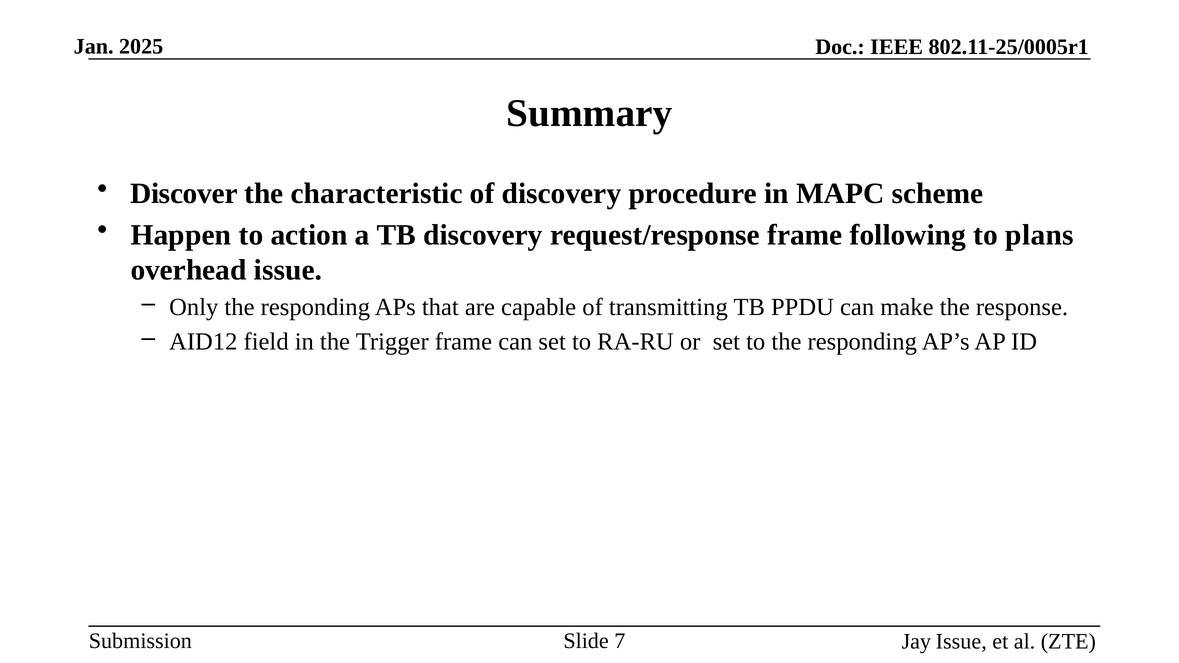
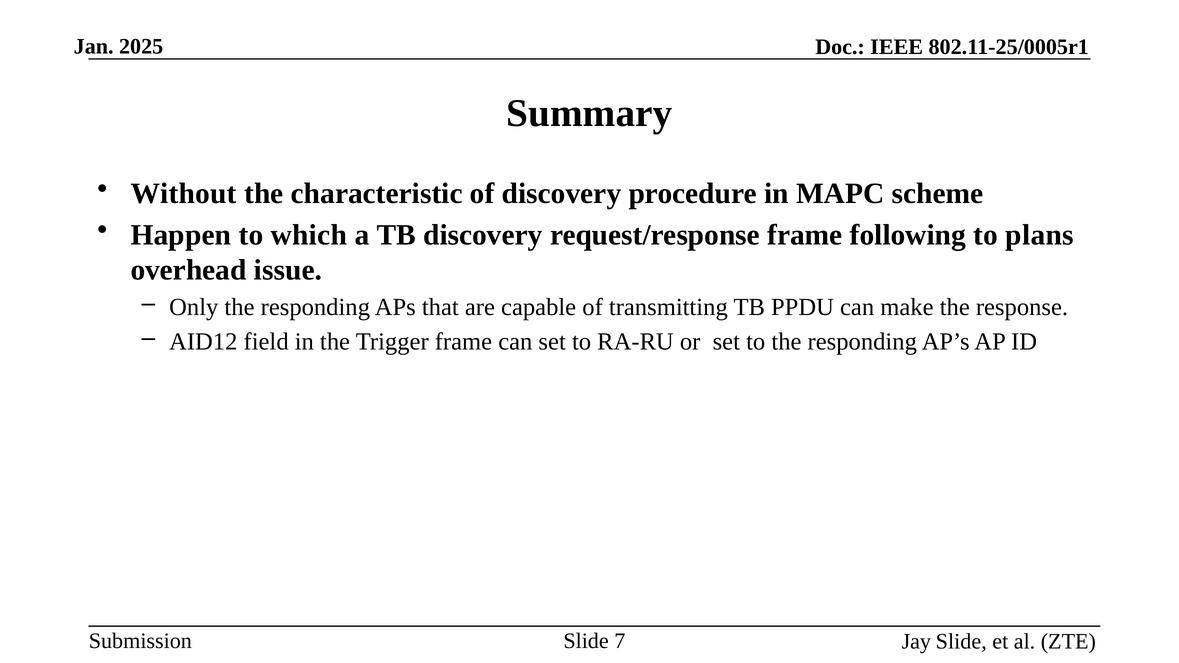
Discover: Discover -> Without (184, 194)
action: action -> which (309, 235)
Jay Issue: Issue -> Slide (961, 642)
